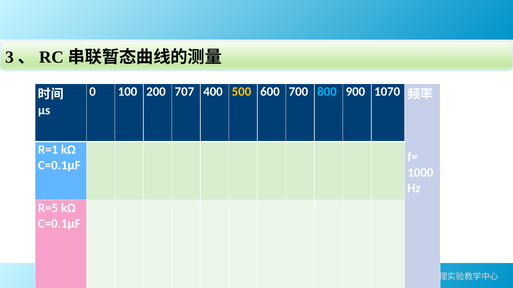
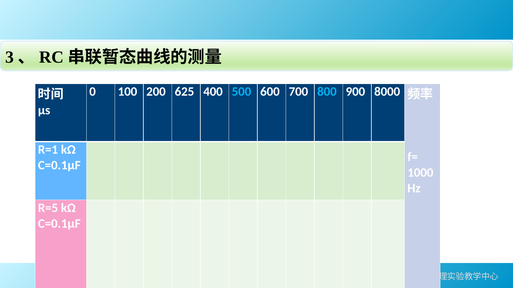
707: 707 -> 625 (184, 92)
500 colour: yellow -> light blue (241, 92)
1070: 1070 -> 8000 (387, 92)
